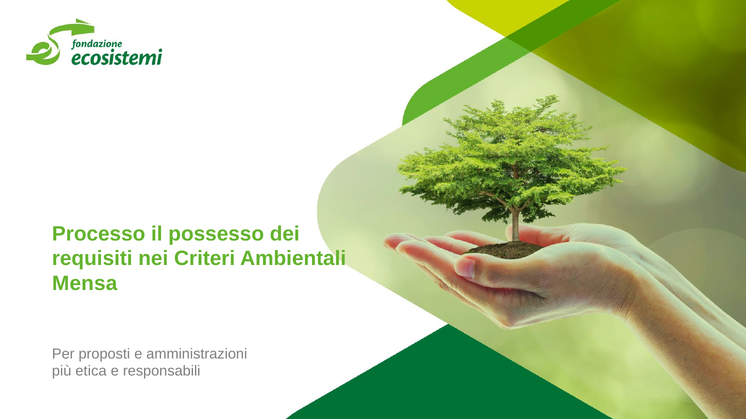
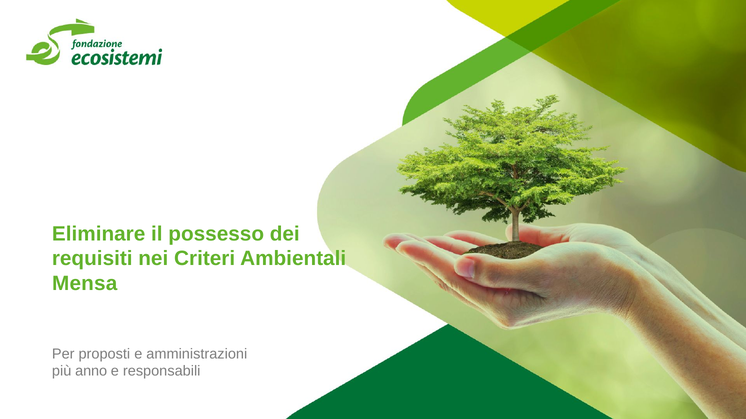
Processo: Processo -> Eliminare (99, 234)
etica: etica -> anno (91, 372)
